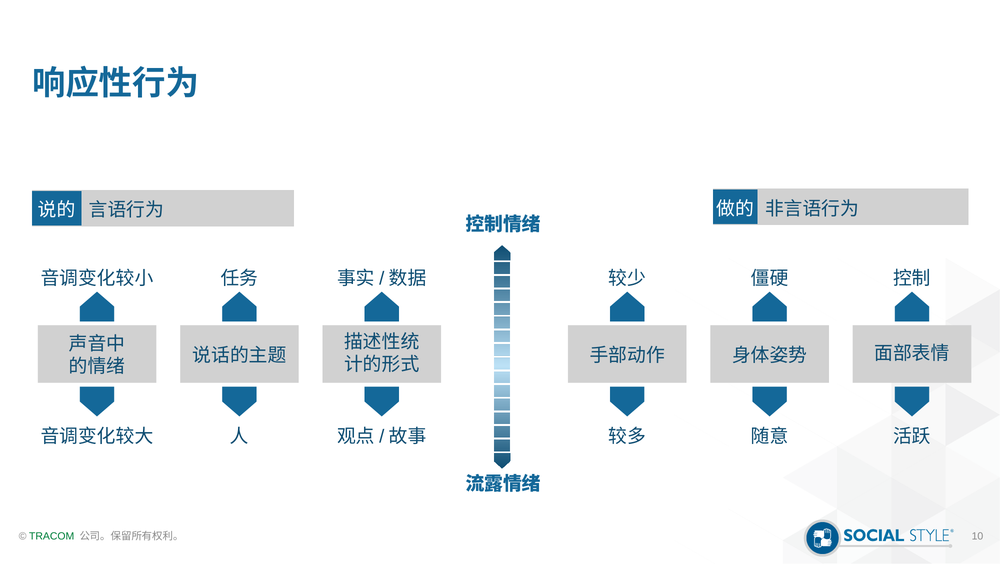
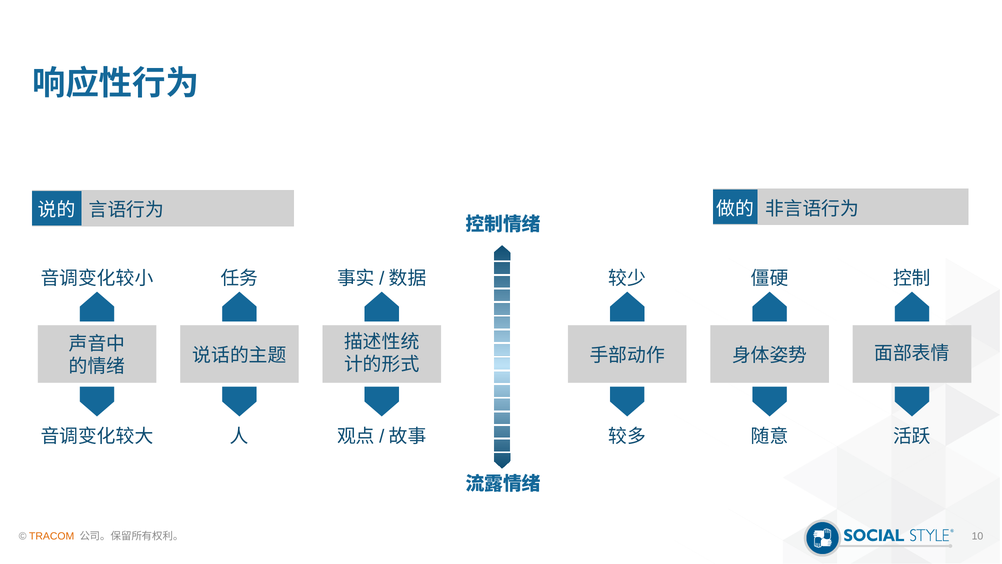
TRACOM colour: green -> orange (52, 536)
